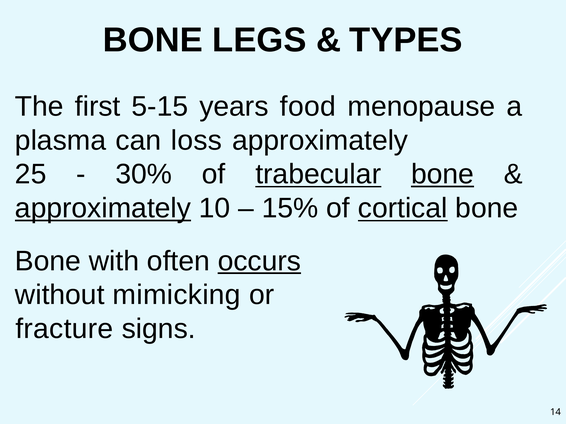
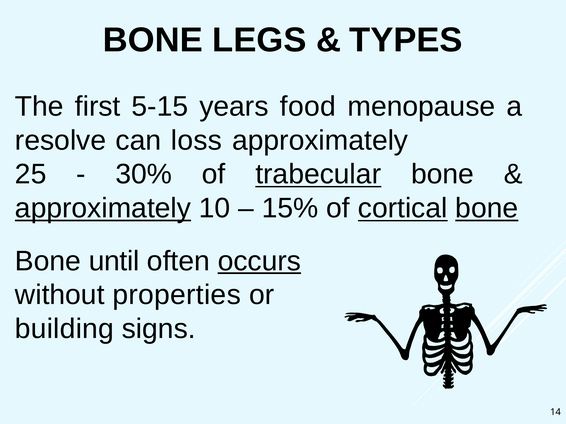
plasma: plasma -> resolve (61, 141)
bone underline: present -> none (442, 175)
bone underline: none -> present (487, 209)
with: with -> until (114, 261)
mimicking: mimicking -> properties (177, 295)
fracture: fracture -> building (64, 329)
